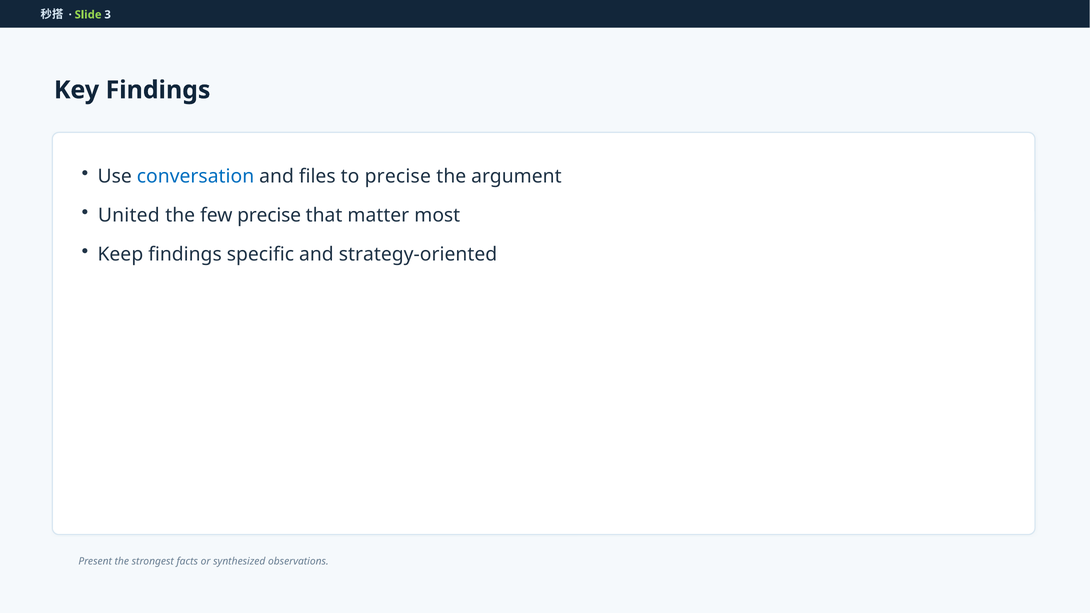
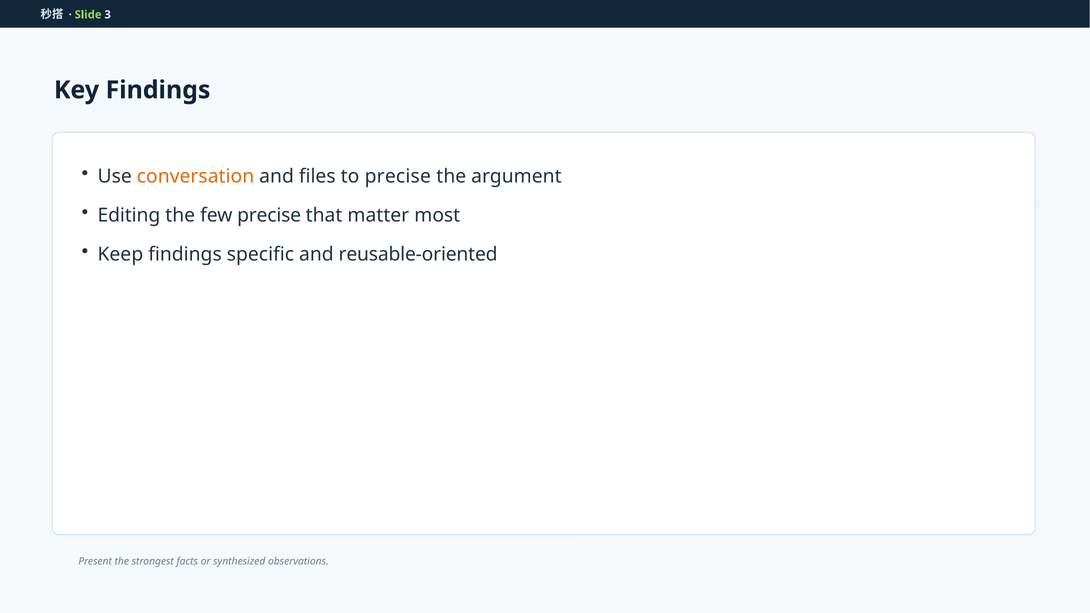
conversation colour: blue -> orange (196, 176)
United: United -> Editing (129, 215)
strategy-oriented: strategy-oriented -> reusable-oriented (418, 255)
